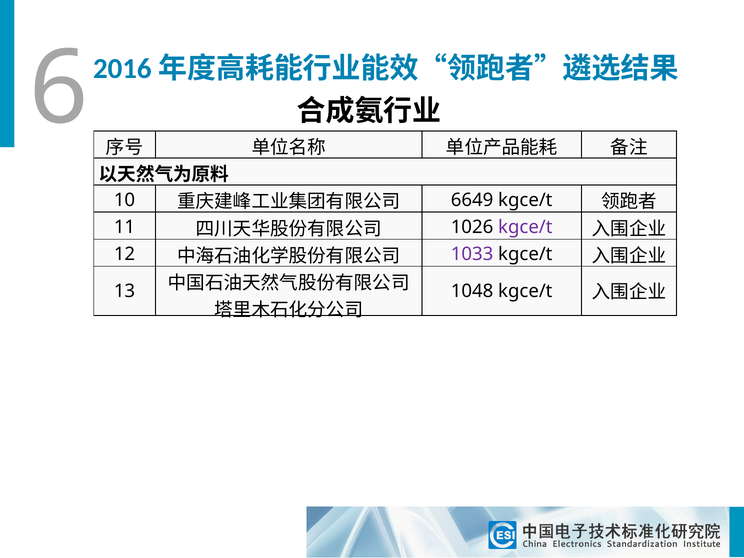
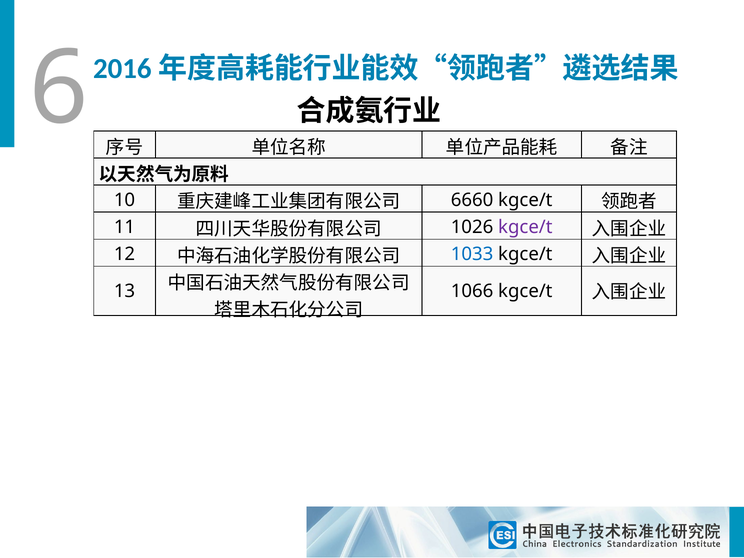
6649: 6649 -> 6660 (472, 200)
1033 colour: purple -> blue (472, 254)
1048: 1048 -> 1066 (472, 291)
